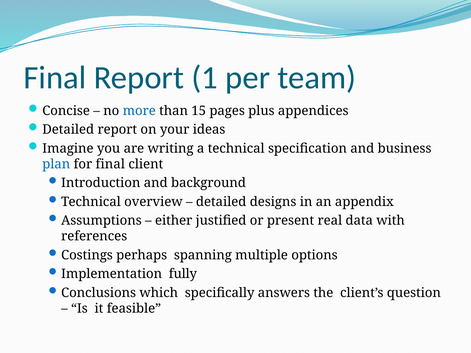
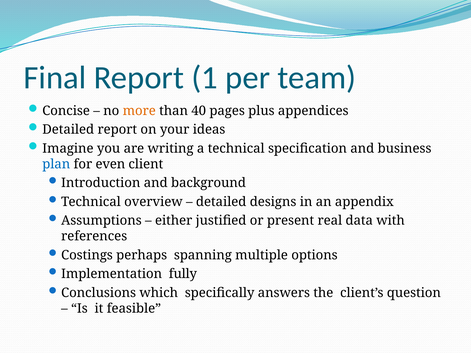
more colour: blue -> orange (139, 111)
15: 15 -> 40 (199, 111)
for final: final -> even (110, 164)
